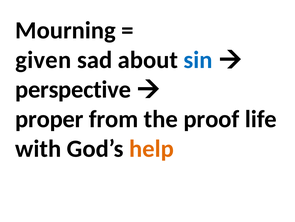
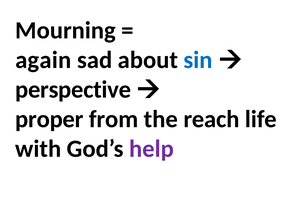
given: given -> again (43, 60)
proof: proof -> reach (211, 119)
help colour: orange -> purple (151, 148)
